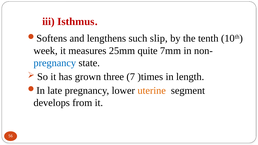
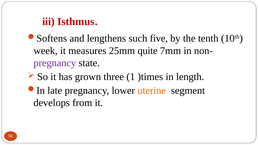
slip: slip -> five (159, 38)
pregnancy colour: blue -> purple (55, 63)
7: 7 -> 1 (131, 77)
